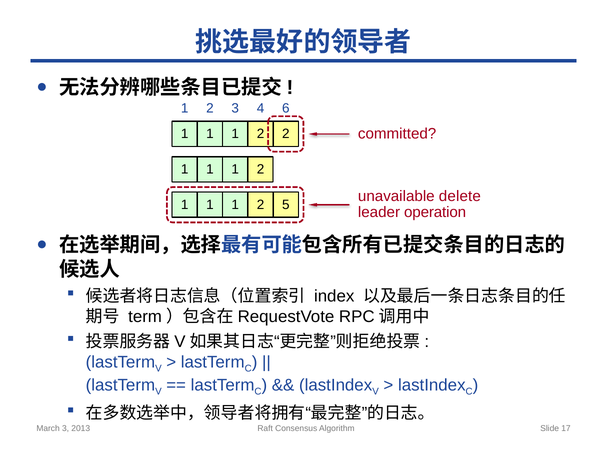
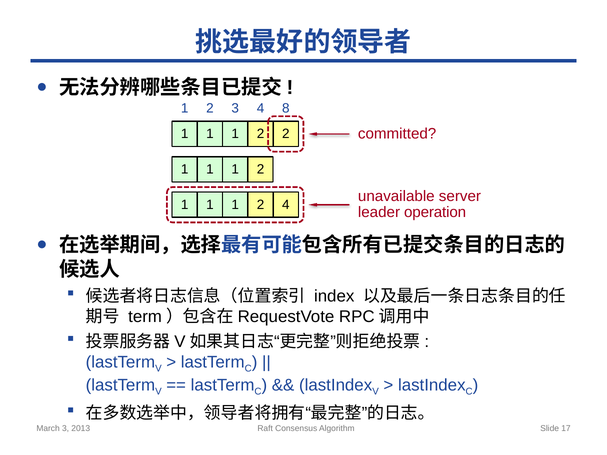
6: 6 -> 8 (286, 108)
delete: delete -> server (460, 196)
1 5: 5 -> 4 (286, 205)
